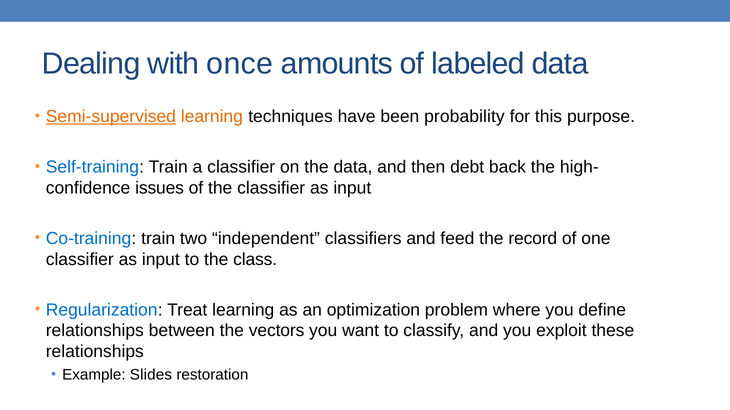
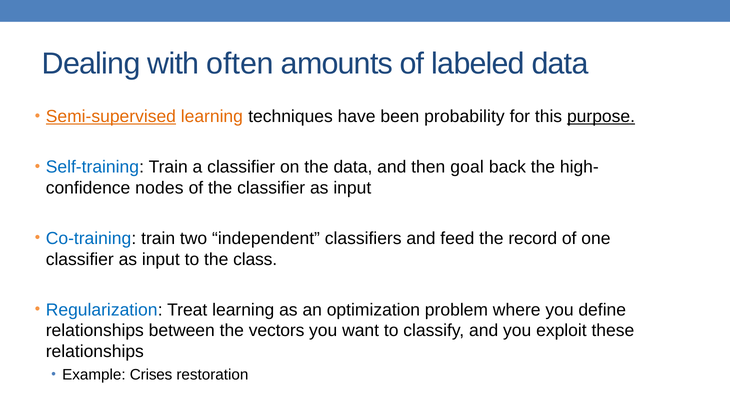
once: once -> often (240, 64)
purpose underline: none -> present (601, 117)
debt: debt -> goal (467, 167)
issues: issues -> nodes (159, 188)
Slides: Slides -> Crises (151, 375)
